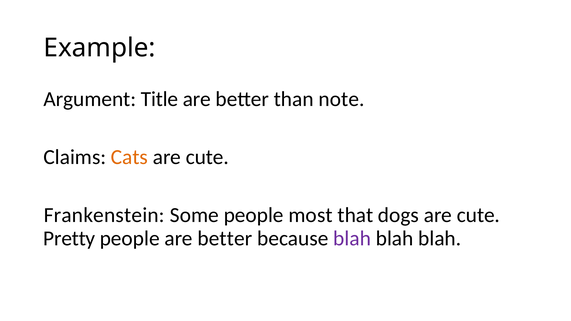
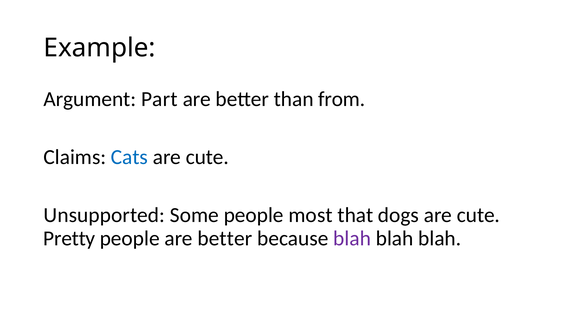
Title: Title -> Part (159, 99)
note: note -> from (342, 99)
Cats colour: orange -> blue (129, 157)
Frankenstein: Frankenstein -> Unsupported (104, 215)
